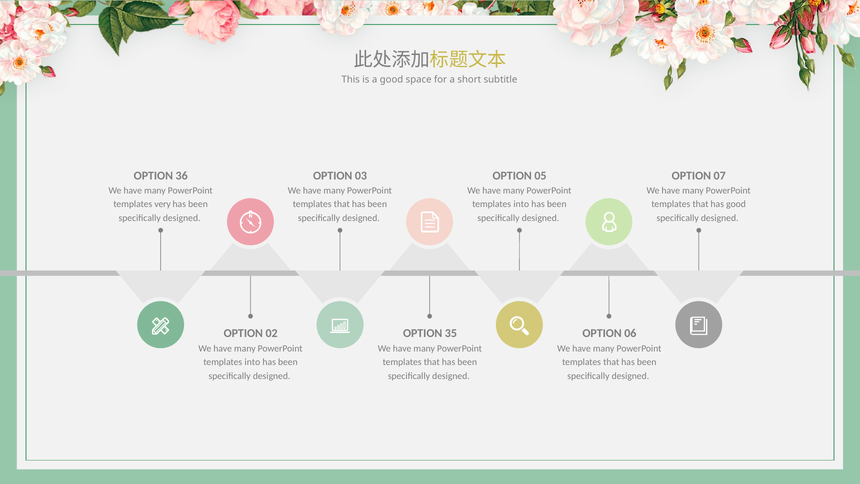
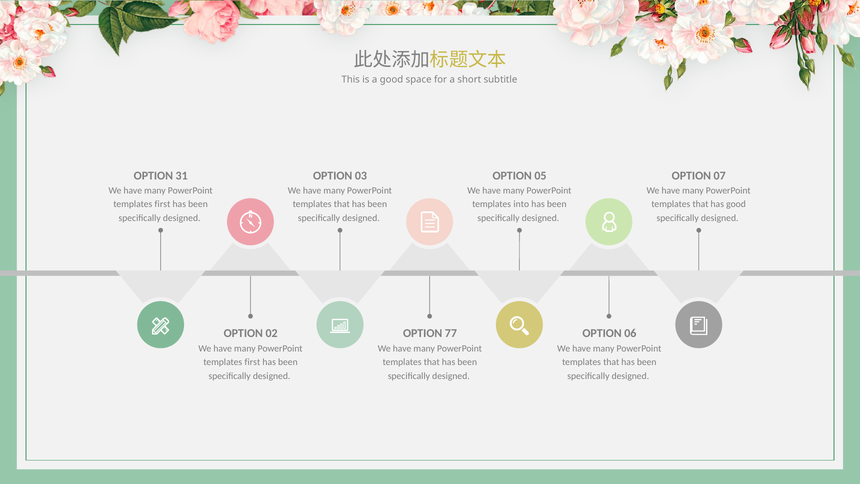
36: 36 -> 31 (182, 176)
very: very -> first (162, 204)
35: 35 -> 77 (451, 333)
into: into -> first (252, 362)
